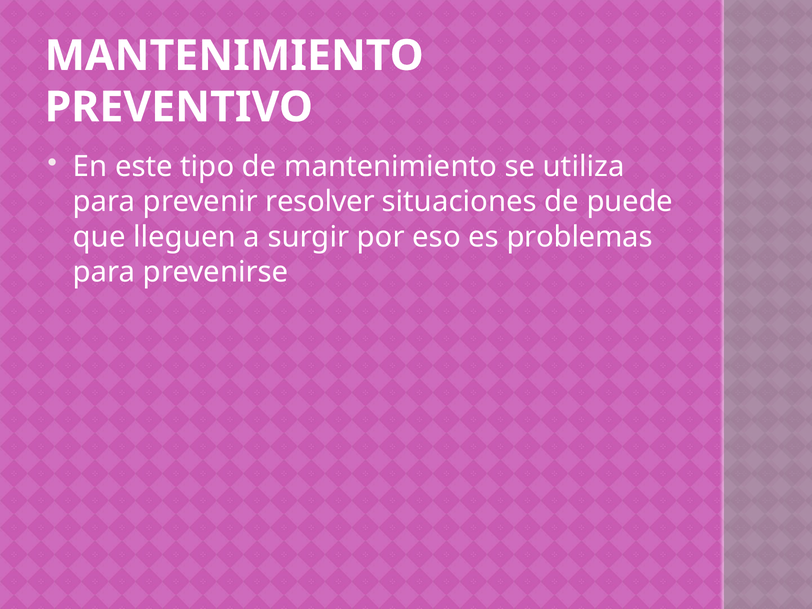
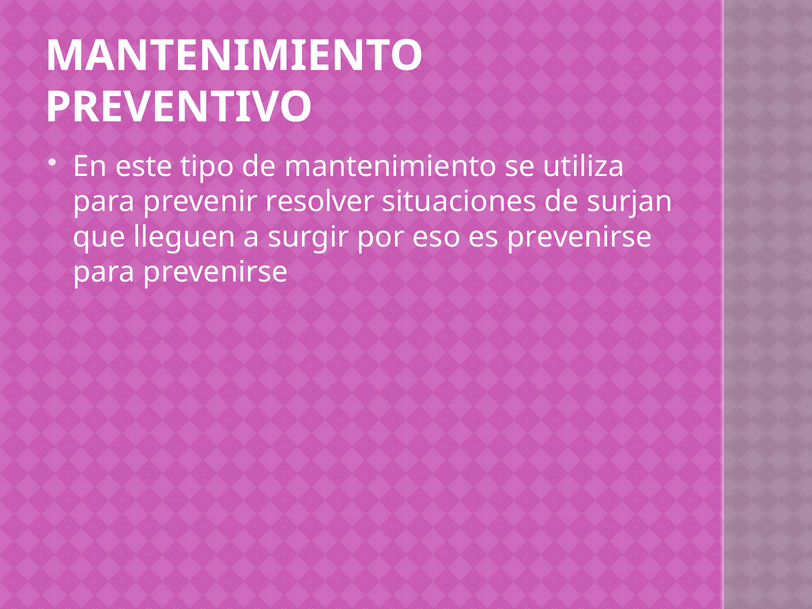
puede: puede -> surjan (630, 202)
es problemas: problemas -> prevenirse (580, 237)
